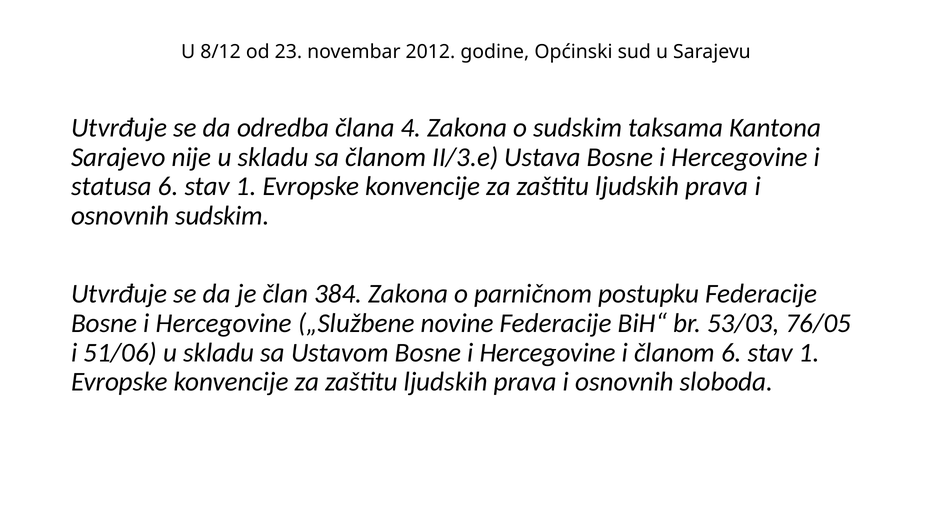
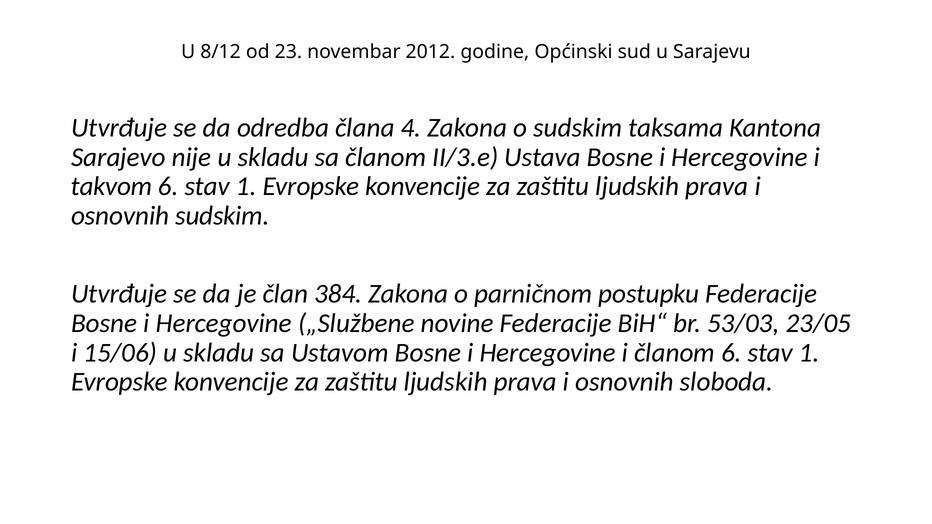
statusa: statusa -> takvom (112, 187)
76/05: 76/05 -> 23/05 (818, 323)
51/06: 51/06 -> 15/06 (120, 353)
